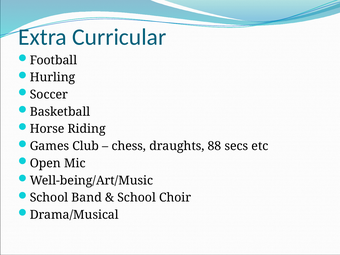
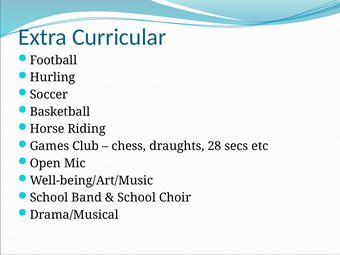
88: 88 -> 28 (214, 146)
